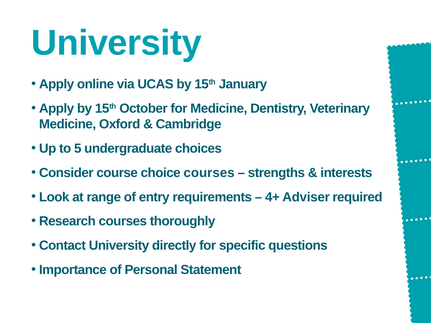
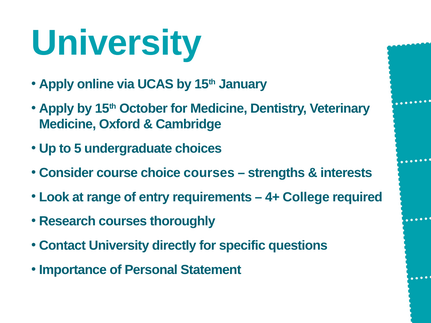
Adviser: Adviser -> College (306, 197)
